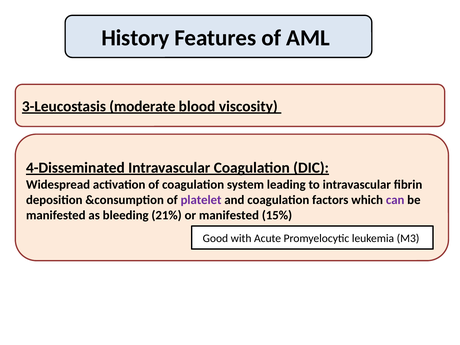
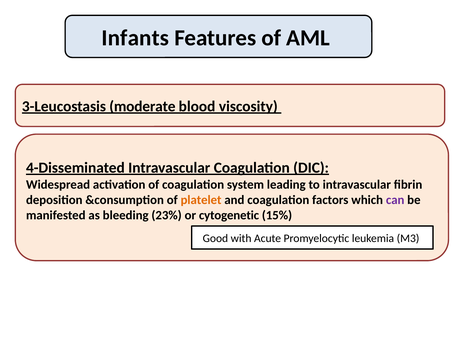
History: History -> Infants (135, 38)
platelet colour: purple -> orange (201, 200)
21%: 21% -> 23% (167, 215)
or manifested: manifested -> cytogenetic (229, 215)
